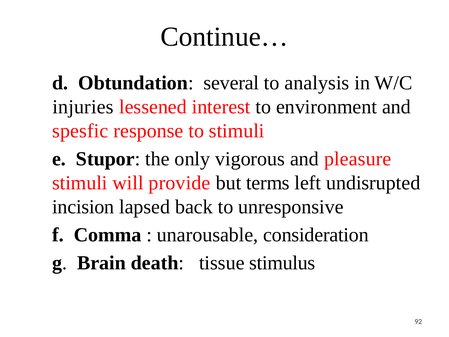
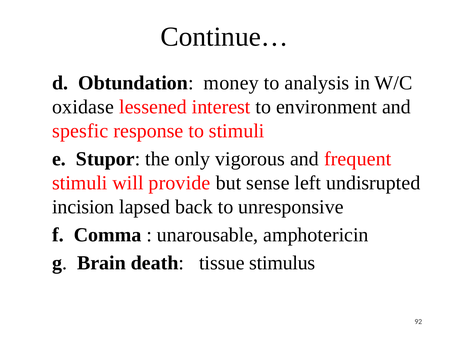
several: several -> money (231, 83)
injuries: injuries -> oxidase (83, 107)
pleasure: pleasure -> frequent (358, 159)
terms: terms -> sense (268, 183)
consideration: consideration -> amphotericin (316, 235)
